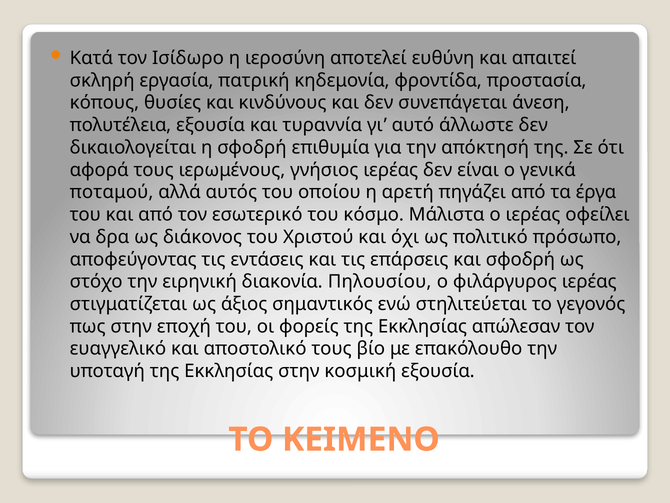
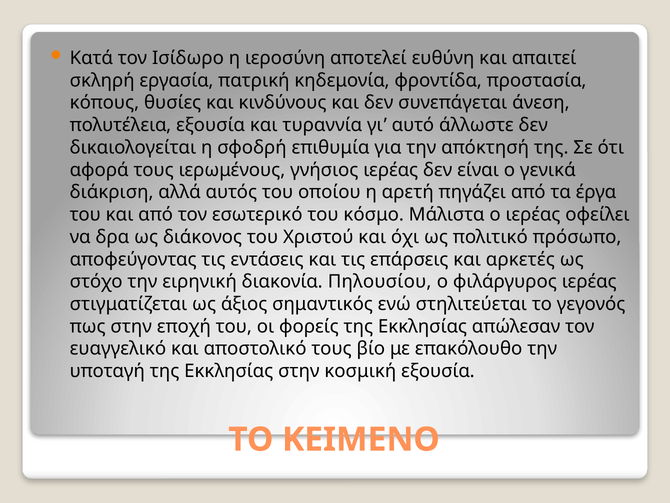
ποταμού: ποταμού -> διάκριση (112, 192)
και σφοδρή: σφοδρή -> αρκετές (520, 259)
